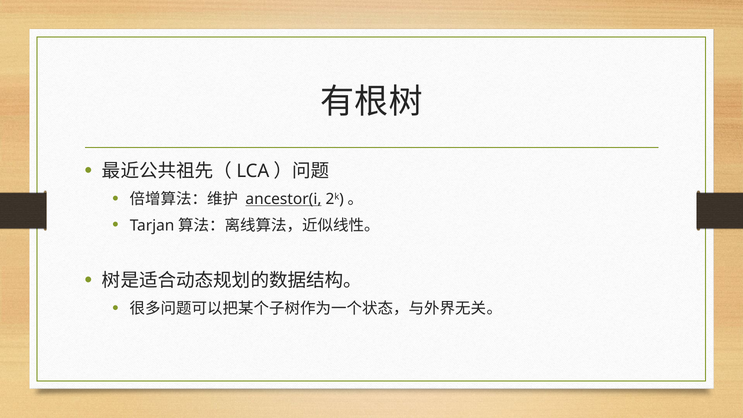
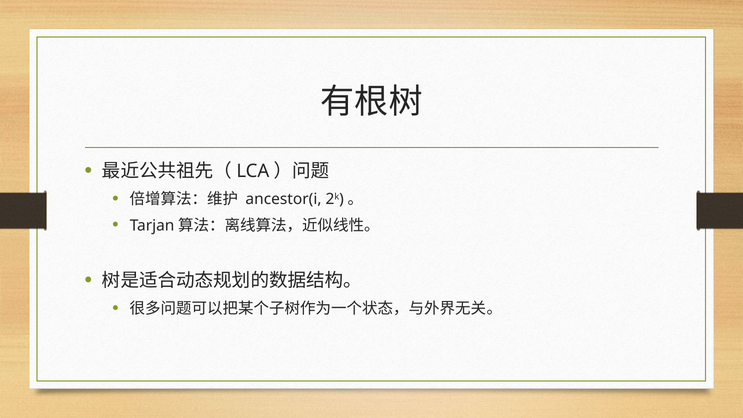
ancestor(i underline: present -> none (284, 199)
